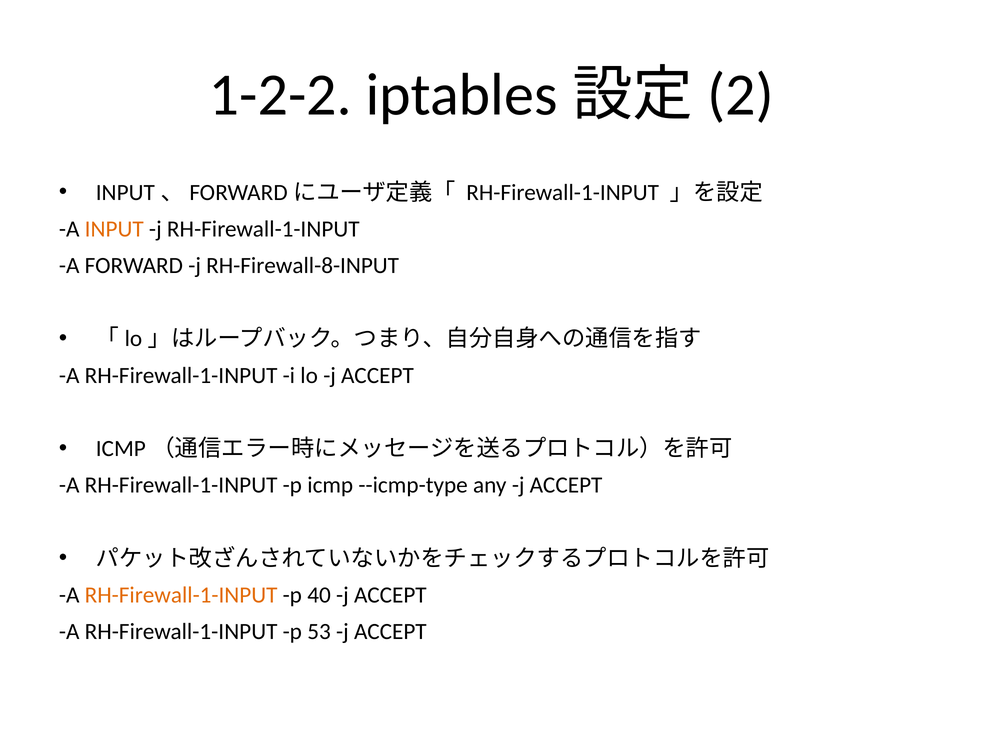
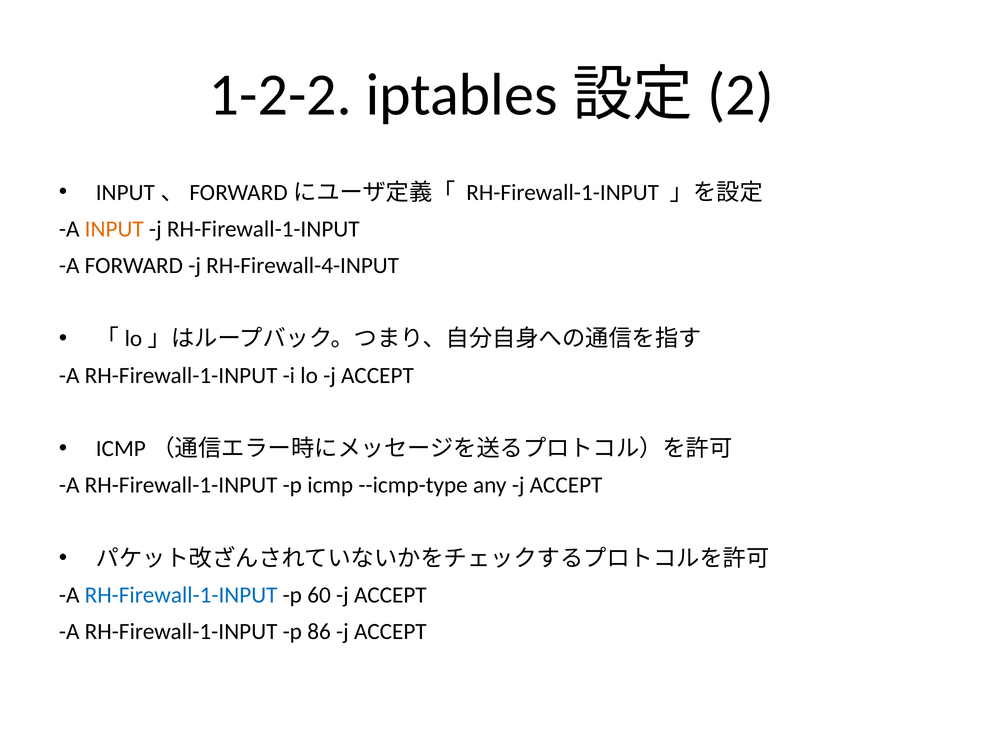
RH-Firewall-8-INPUT: RH-Firewall-8-INPUT -> RH-Firewall-4-INPUT (303, 266)
RH-Firewall-1-INPUT colour: orange -> blue (181, 595)
40: 40 -> 60 (319, 595)
53: 53 -> 86 (319, 632)
